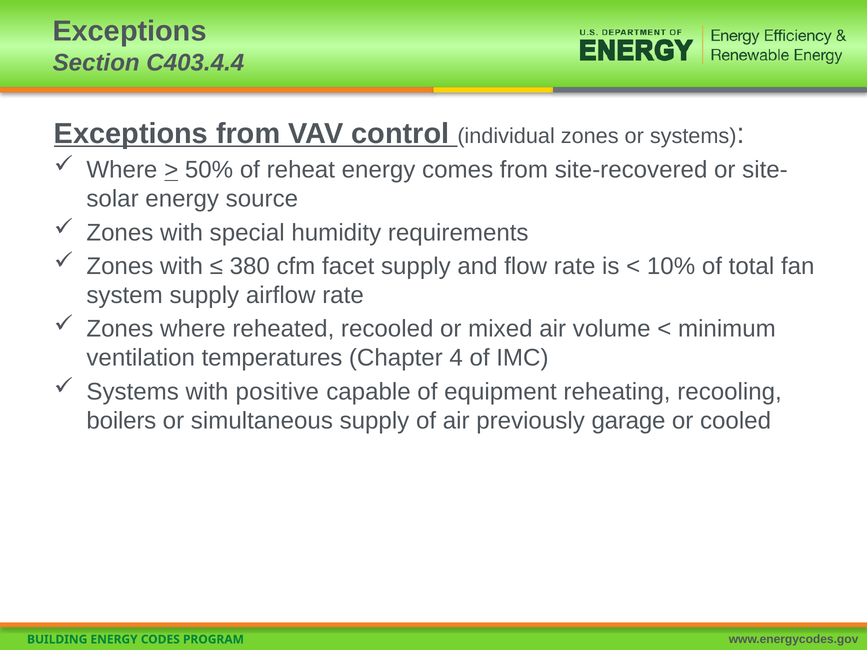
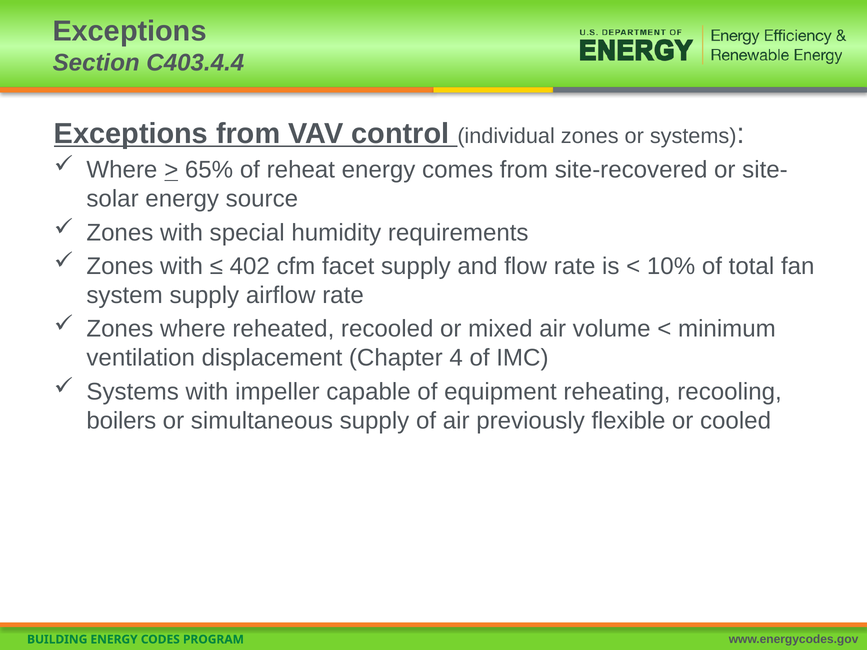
50%: 50% -> 65% (209, 170)
380: 380 -> 402 (250, 266)
temperatures: temperatures -> displacement (272, 358)
positive: positive -> impeller (277, 392)
garage: garage -> flexible (628, 421)
